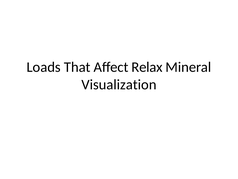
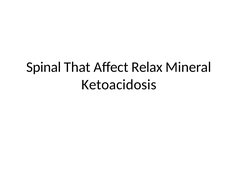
Loads: Loads -> Spinal (44, 67)
Visualization: Visualization -> Ketoacidosis (119, 84)
